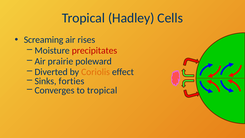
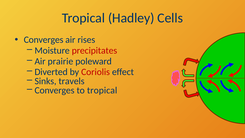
Screaming: Screaming -> Converges (44, 40)
Coriolis colour: orange -> red (96, 72)
forties: forties -> travels (72, 81)
